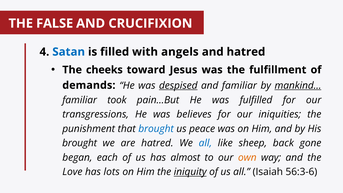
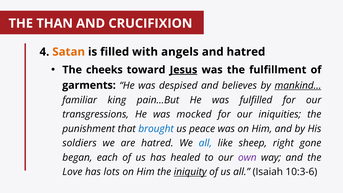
FALSE: FALSE -> THAN (55, 23)
Satan colour: blue -> orange (69, 52)
Jesus underline: none -> present (183, 70)
demands: demands -> garments (89, 85)
despised underline: present -> none (178, 86)
and familiar: familiar -> believes (239, 86)
took: took -> king (117, 100)
believes: believes -> mocked (194, 115)
brought: brought -> soldiers (80, 143)
back: back -> right (283, 143)
almost: almost -> healed (185, 158)
own colour: orange -> purple (247, 158)
56:3-6: 56:3-6 -> 10:3-6 (301, 172)
